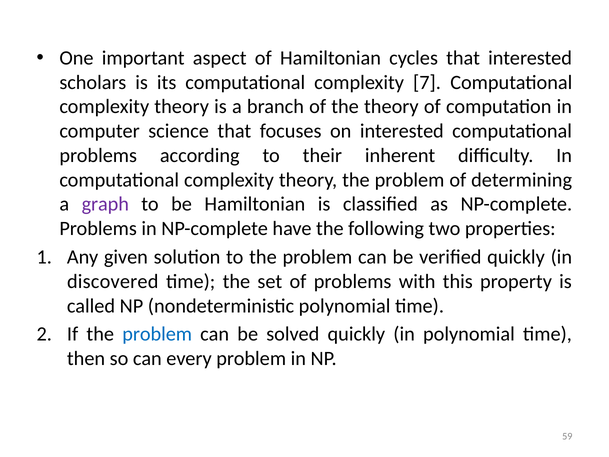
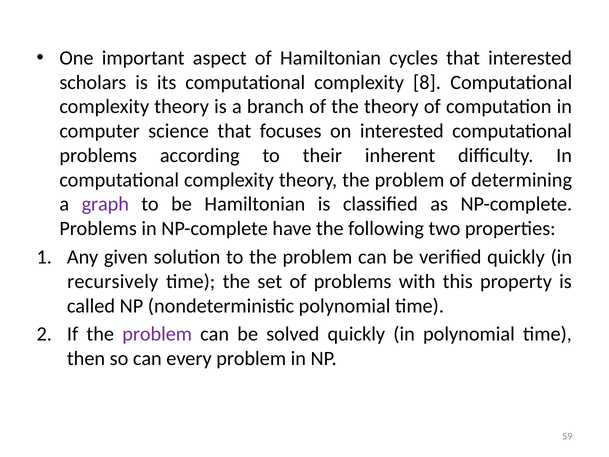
7: 7 -> 8 (427, 82)
discovered: discovered -> recursively (113, 281)
problem colour: blue -> purple (157, 334)
